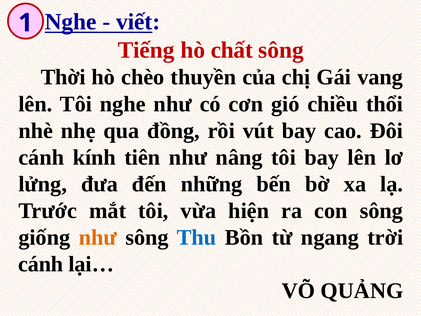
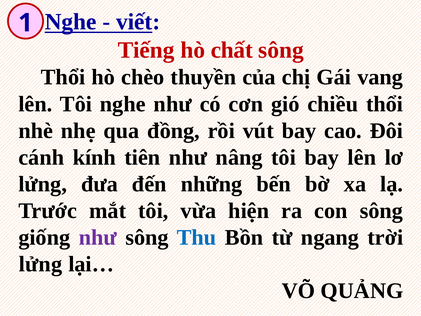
Thời: Thời -> Thổi (63, 77)
như colour: orange -> purple (98, 237)
cánh: cánh -> lửng (41, 264)
